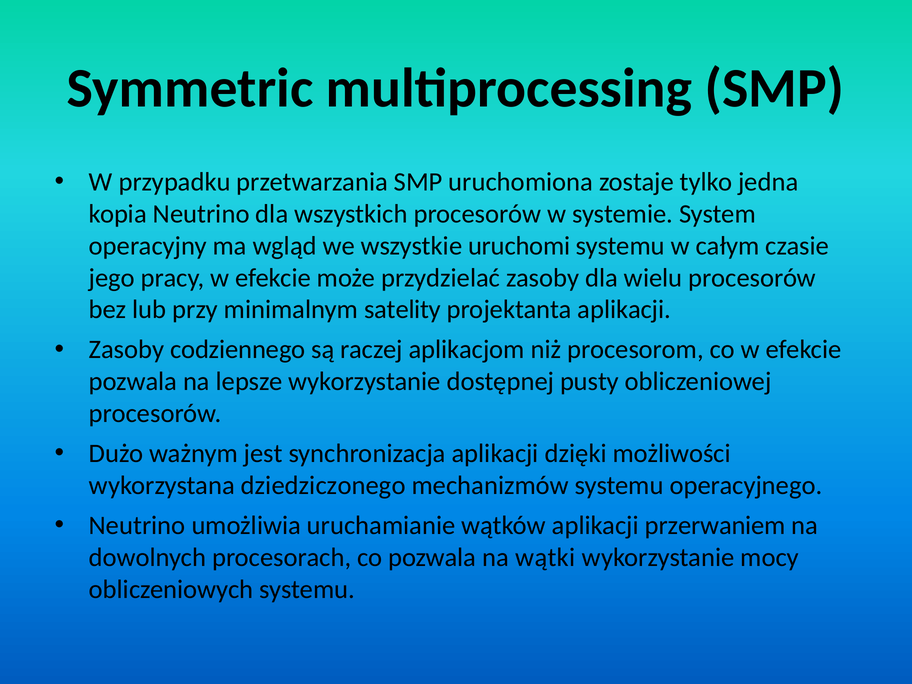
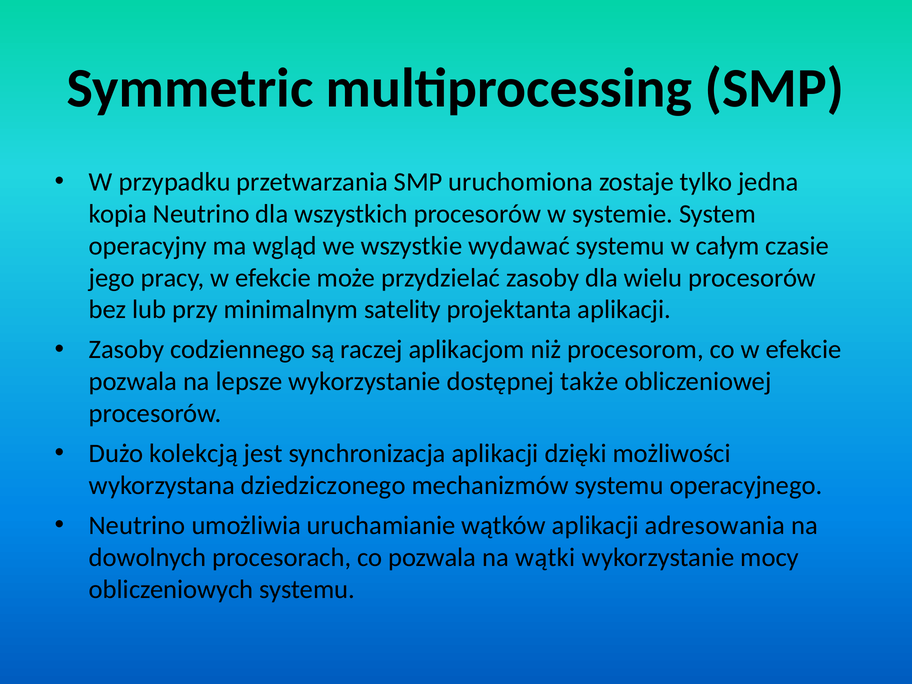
uruchomi: uruchomi -> wydawać (519, 246)
pusty: pusty -> także (589, 382)
ważnym: ważnym -> kolekcją (193, 454)
przerwaniem: przerwaniem -> adresowania (715, 526)
